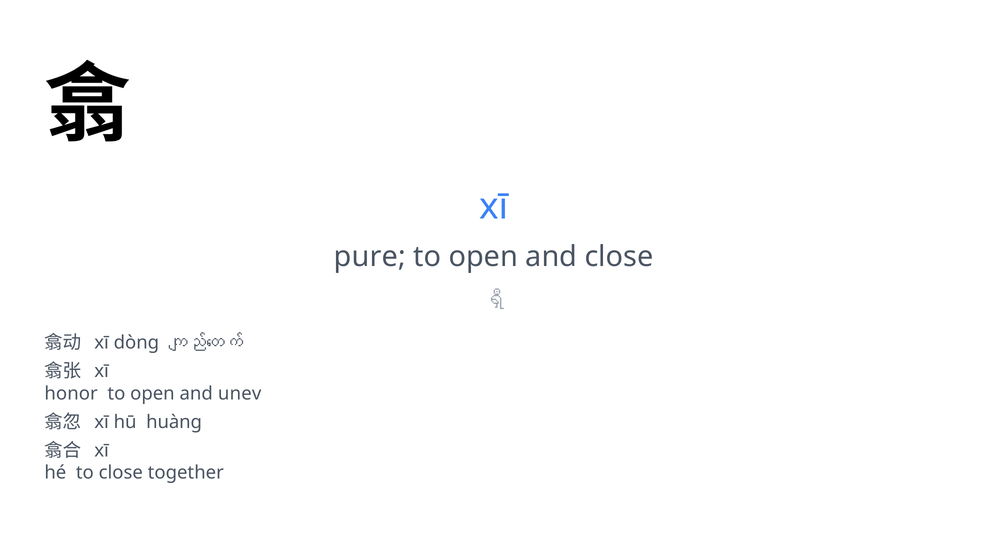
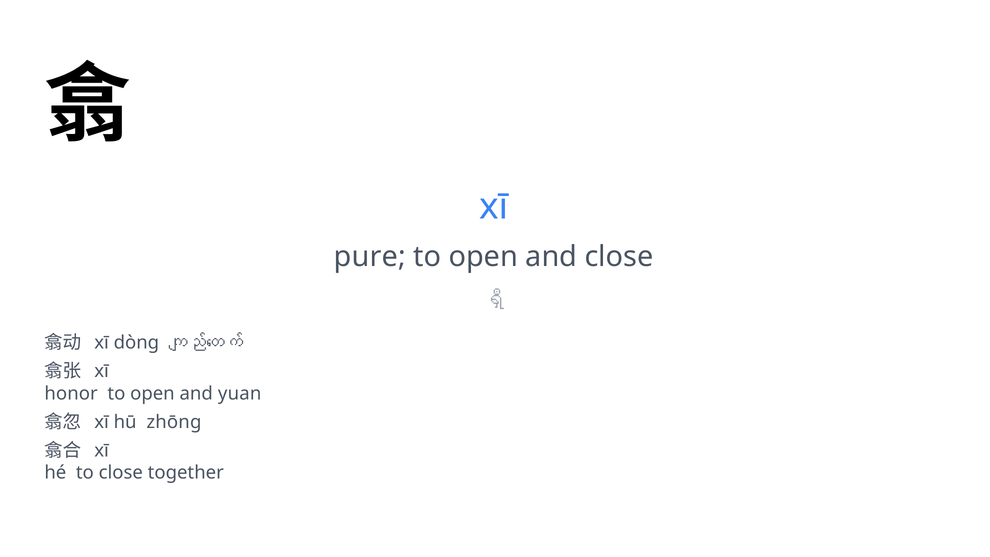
unev: unev -> yuan (240, 394)
huàng: huàng -> zhōng (174, 422)
